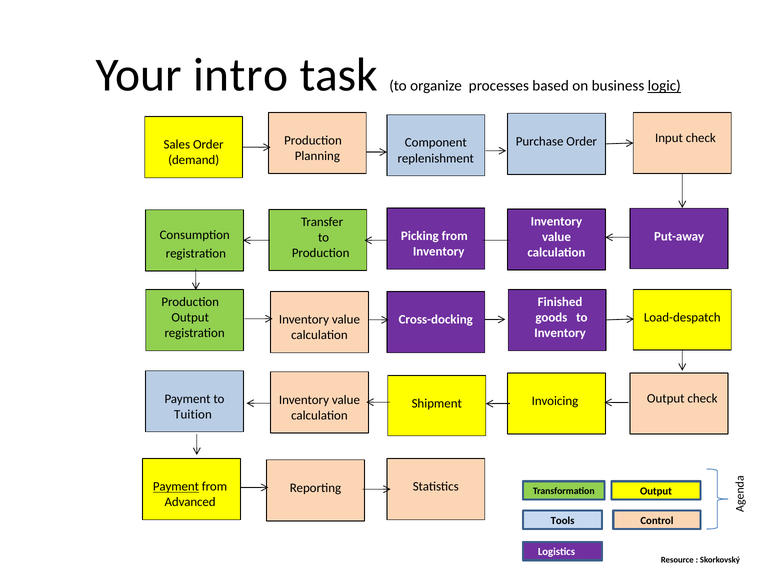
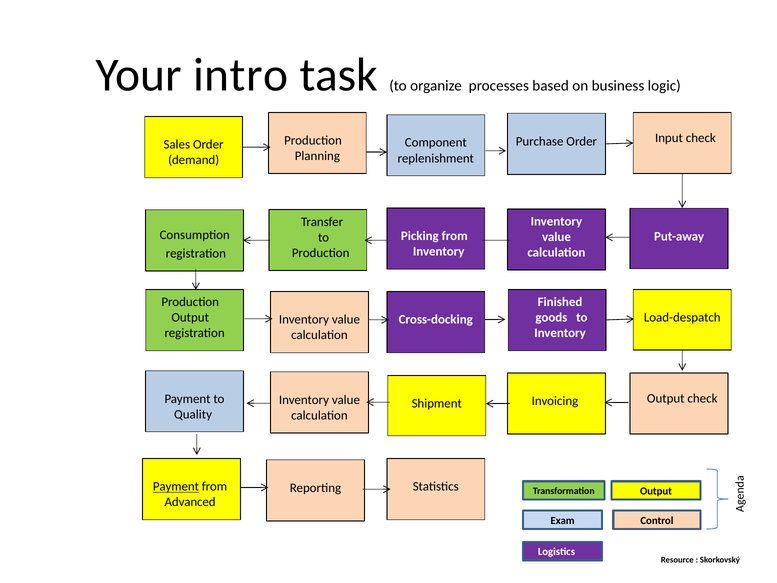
logic underline: present -> none (664, 86)
Tuition: Tuition -> Quality (193, 414)
Tools: Tools -> Exam (563, 520)
